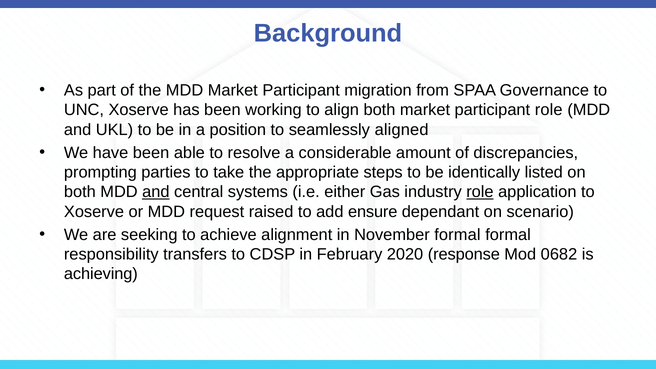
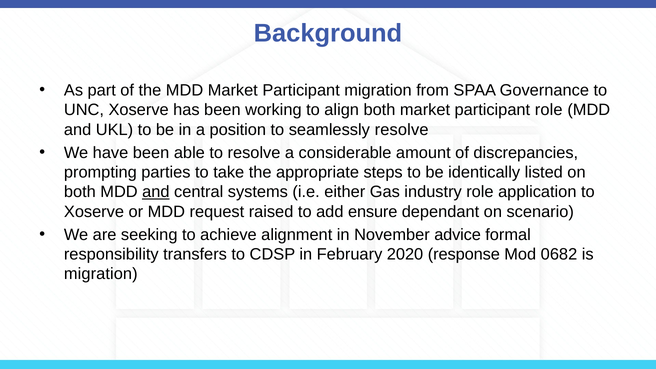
seamlessly aligned: aligned -> resolve (402, 130)
role underline: present -> none (480, 192)
November formal: formal -> advice (458, 235)
achieving: achieving -> migration (101, 274)
